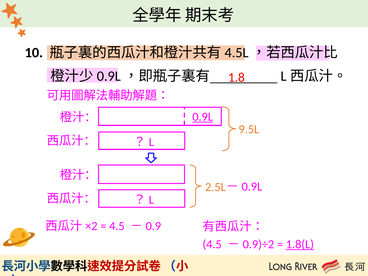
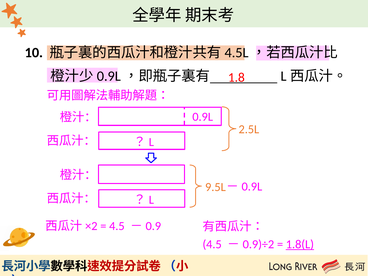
0.9L underline: present -> none (203, 117)
9.5L: 9.5L -> 2.5L (249, 129)
2.5L: 2.5L -> 9.5L (215, 187)
